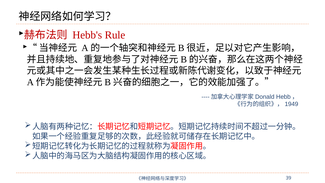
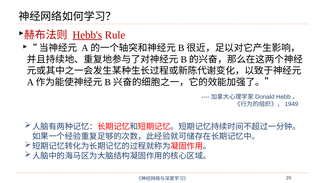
Hebb's underline: none -> present (87, 35)
